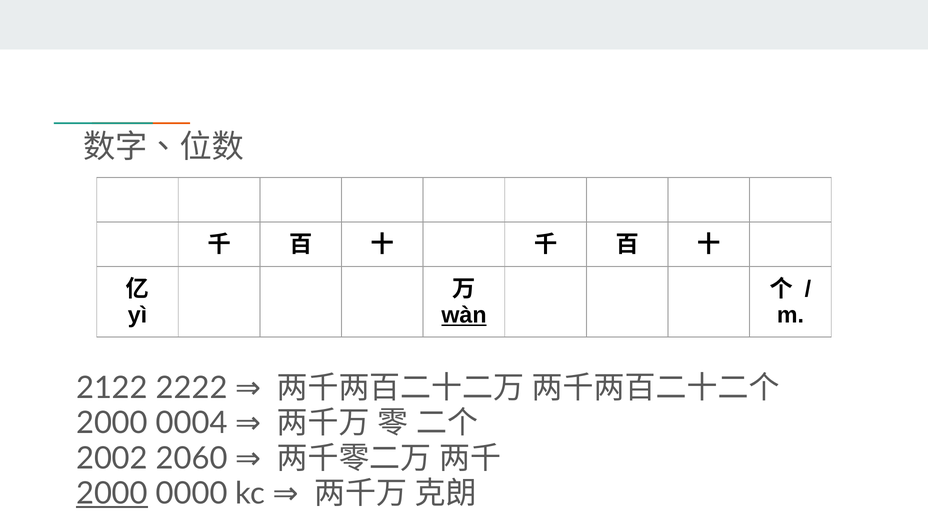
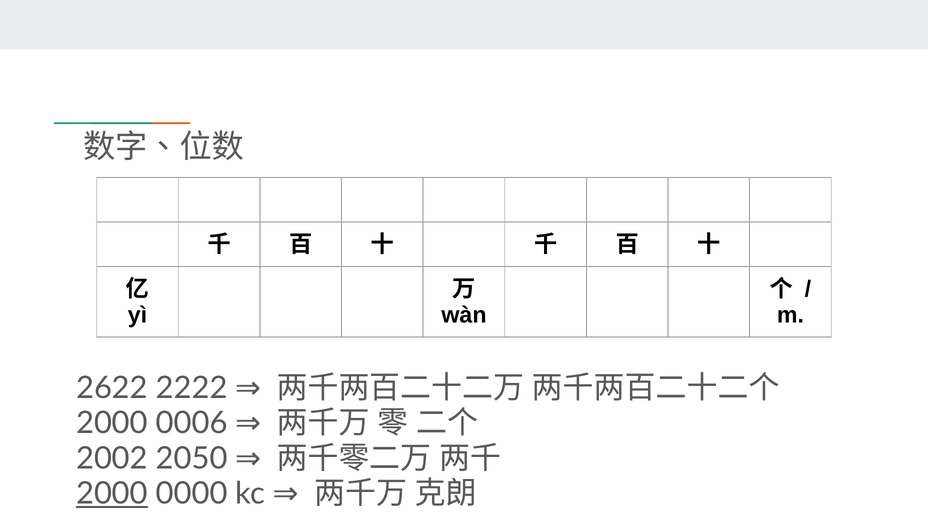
wàn underline: present -> none (464, 315)
2122: 2122 -> 2622 (112, 388)
0004: 0004 -> 0006 (192, 423)
2060: 2060 -> 2050 (192, 458)
